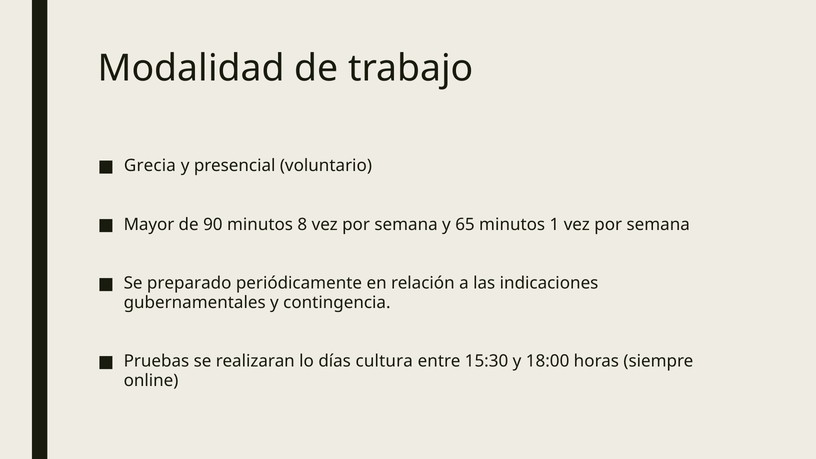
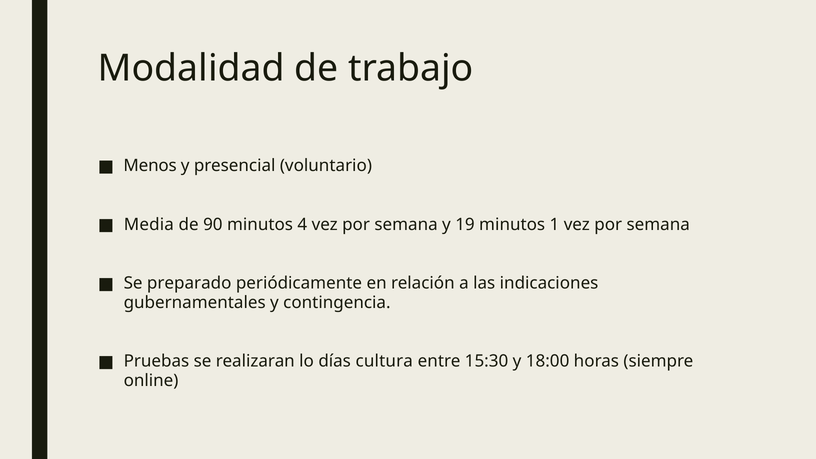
Grecia: Grecia -> Menos (150, 166)
Mayor: Mayor -> Media (149, 225)
8: 8 -> 4 (302, 225)
65: 65 -> 19 (465, 225)
